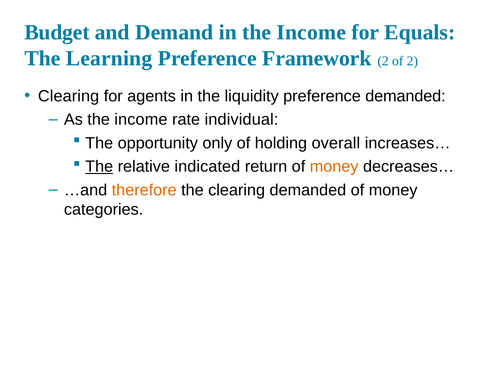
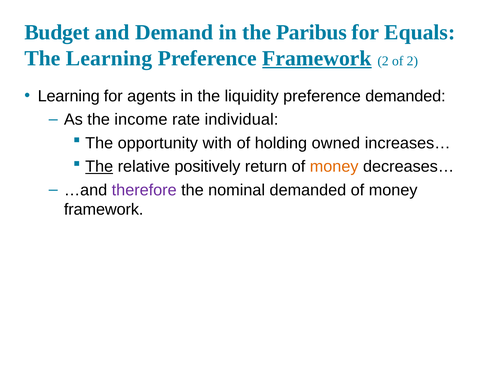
in the Income: Income -> Paribus (311, 32)
Framework underline: none -> present (317, 58)
Clearing: Clearing -> Learning (69, 96)
only: only -> with (217, 143)
overall: overall -> owned (336, 143)
indicated: indicated -> positively (207, 167)
therefore colour: orange -> purple (144, 190)
the clearing: clearing -> nominal (237, 190)
categories: categories -> framework (104, 210)
